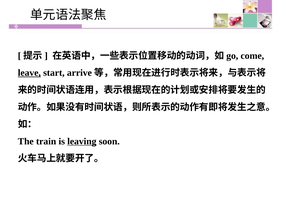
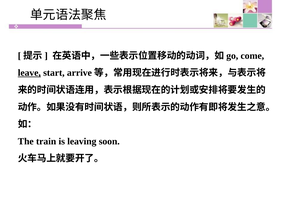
leaving underline: present -> none (82, 142)
